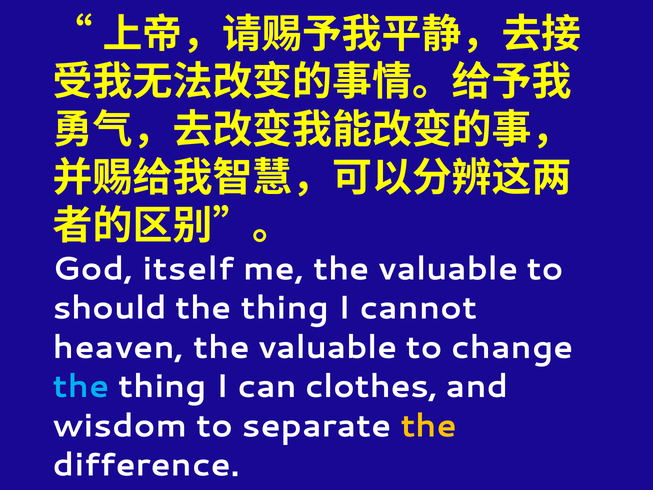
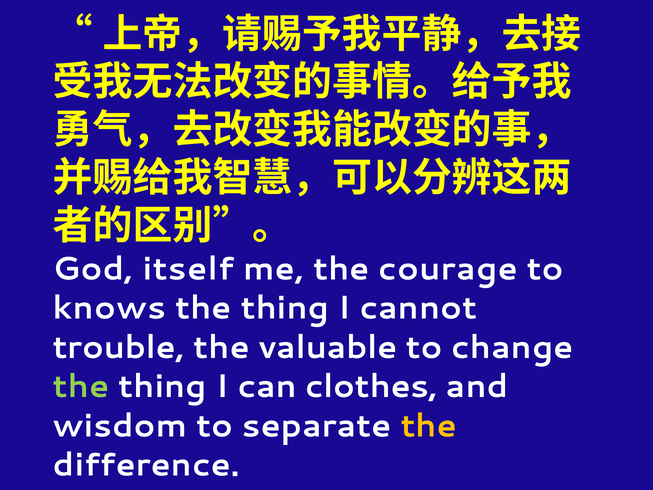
me the valuable: valuable -> courage (448, 269)
should: should -> knows (109, 308)
heaven: heaven -> trouble (119, 347)
the colour: light blue -> light green (81, 386)
